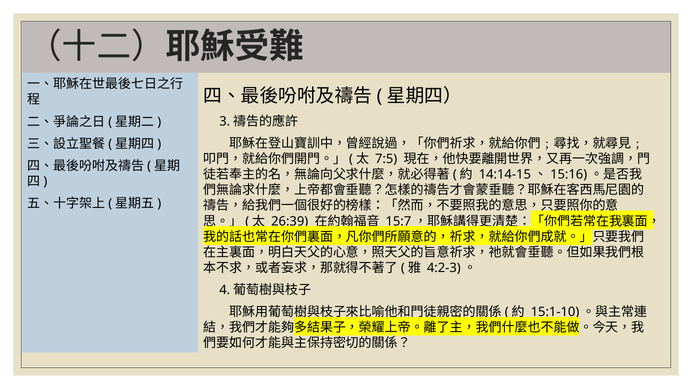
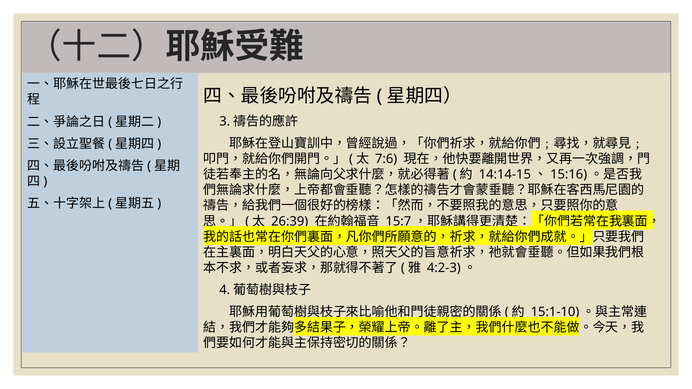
7:5: 7:5 -> 7:6 (386, 159)
